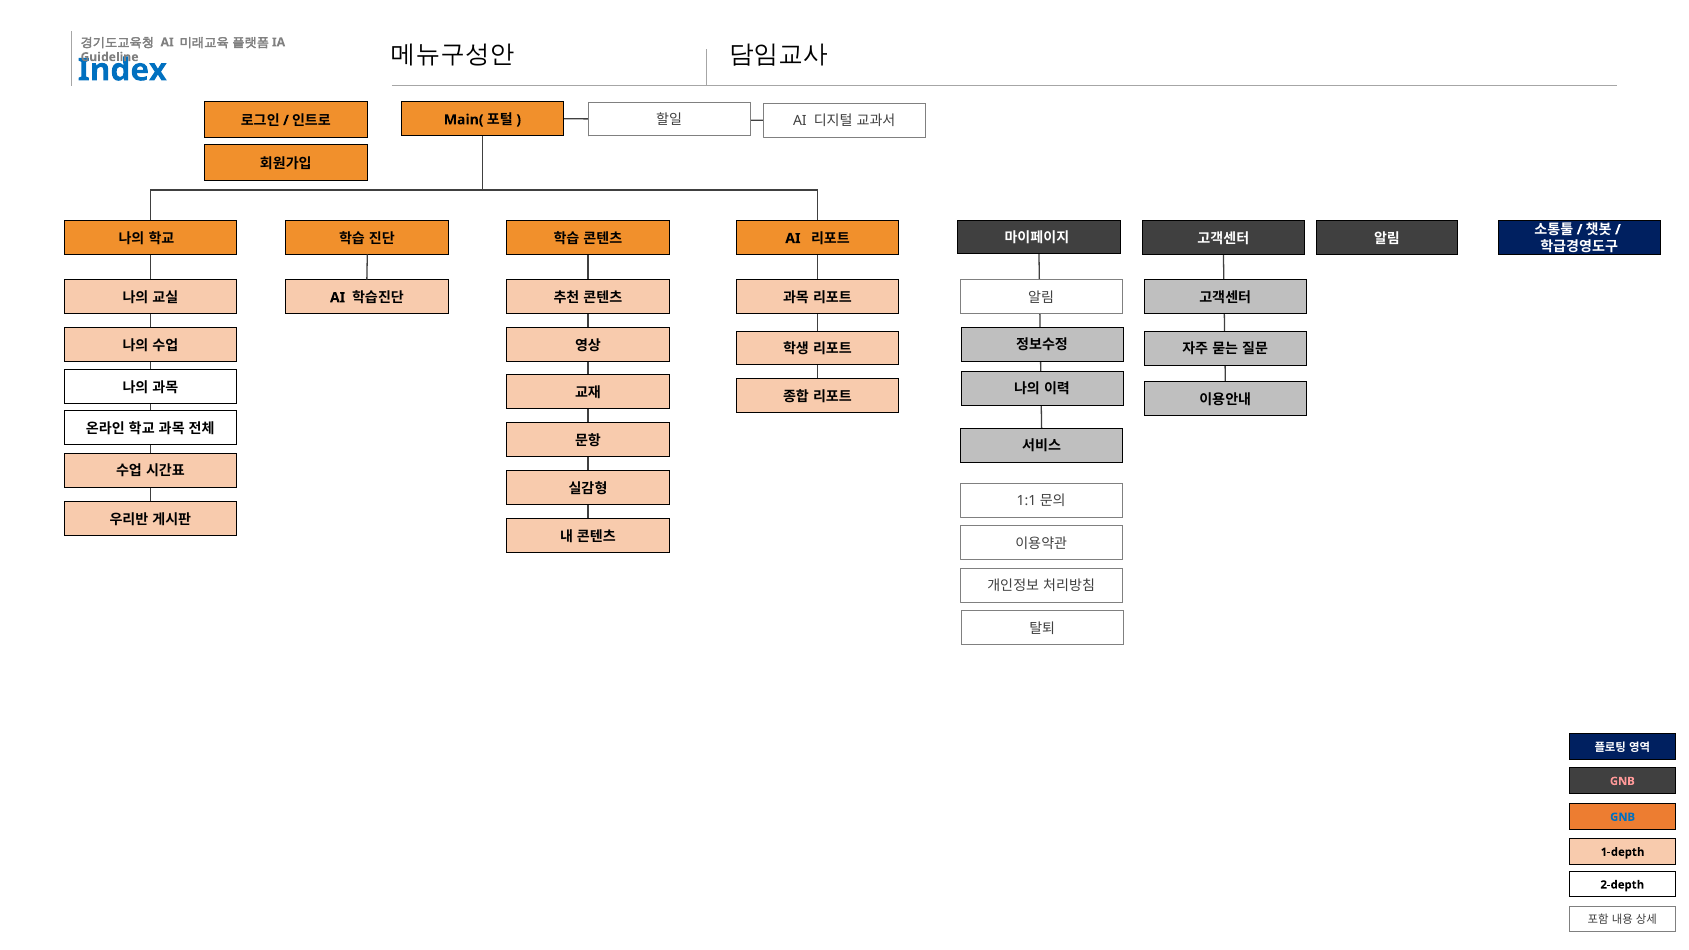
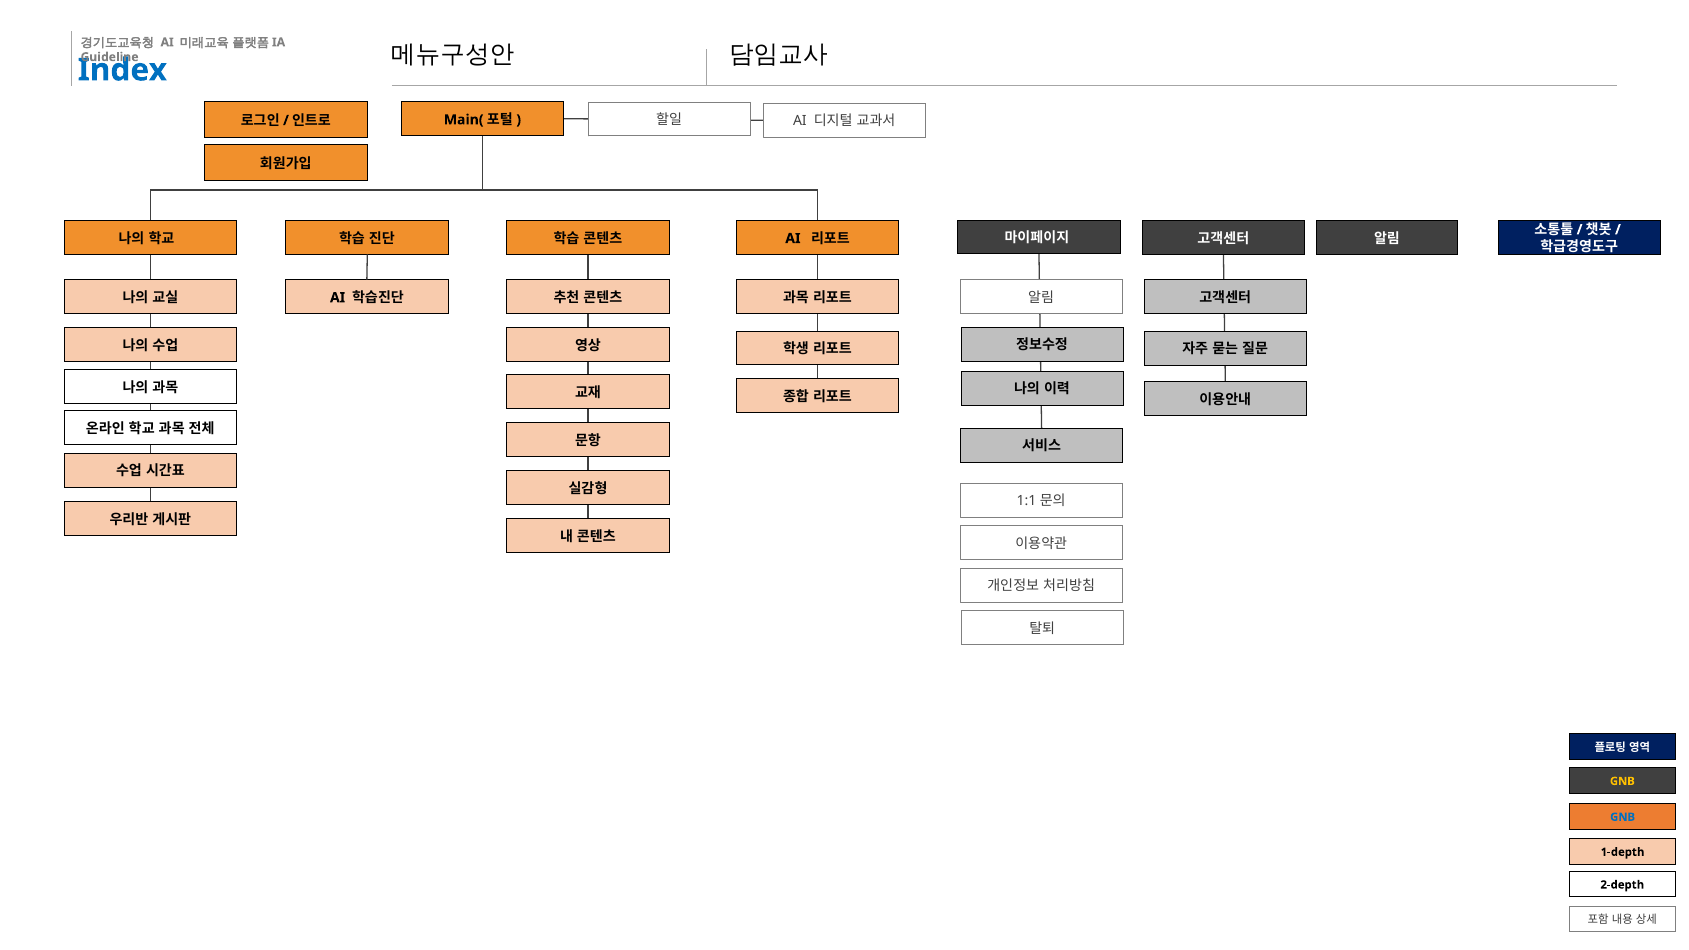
GNB colour: pink -> yellow (1622, 781)
